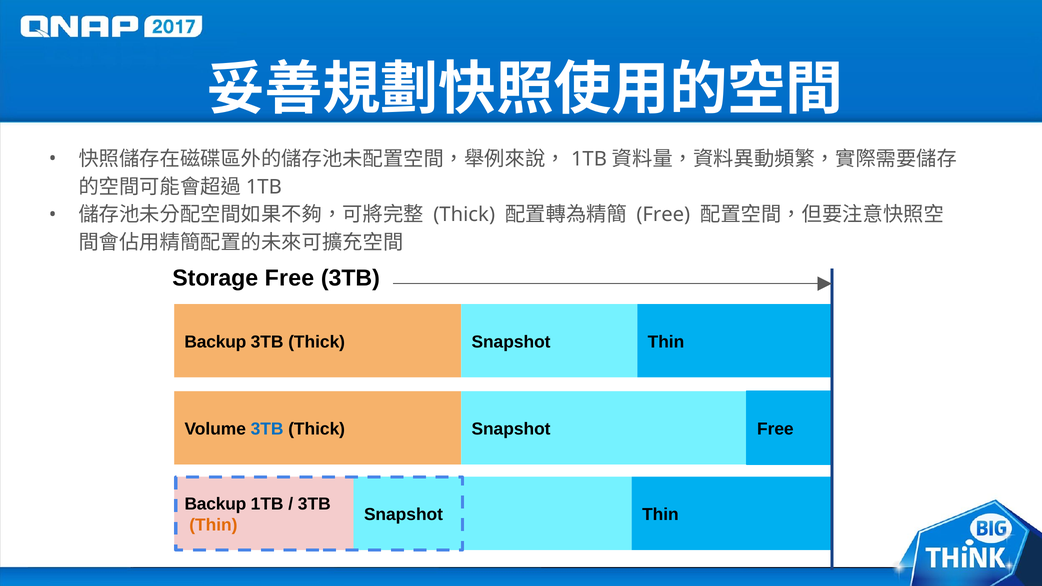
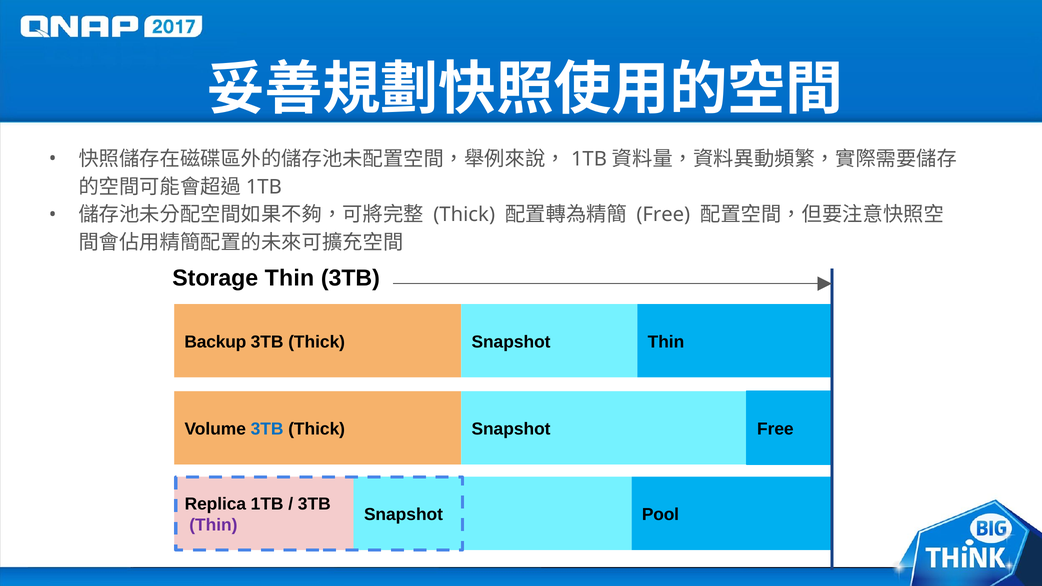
Storage Free: Free -> Thin (289, 278)
Backup: Backup -> Replica (215, 504)
Thin: Thin -> Pool (660, 515)
Thin colour: orange -> purple (213, 525)
